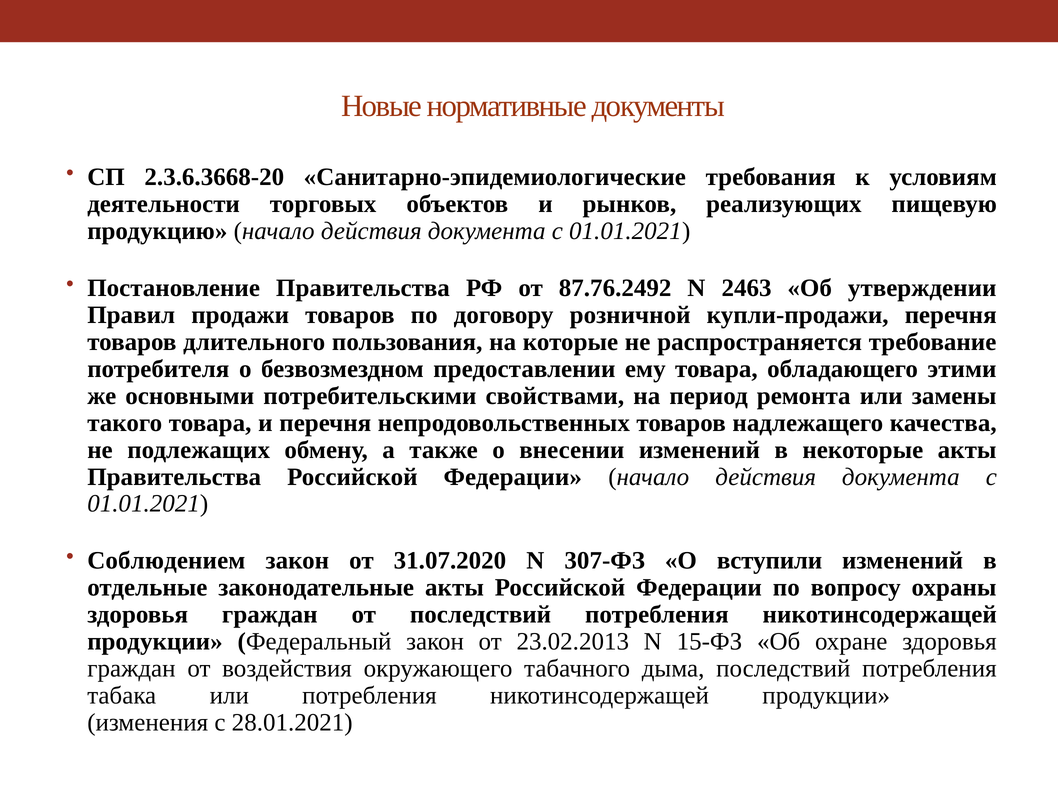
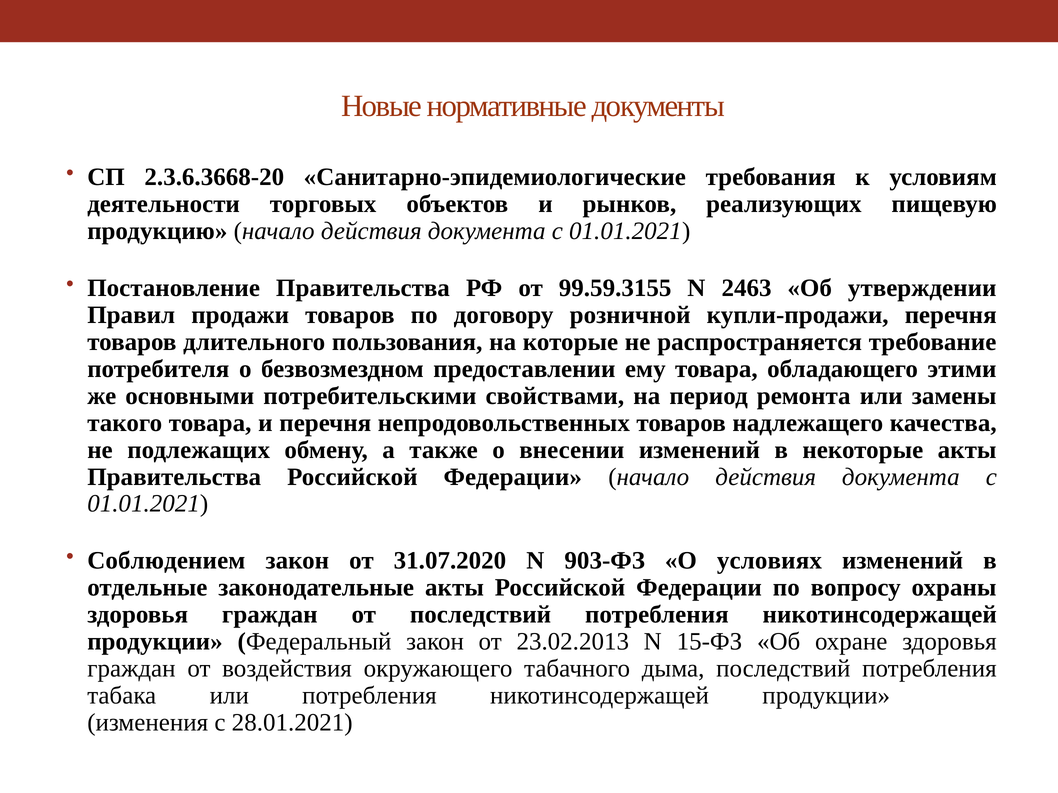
87.76.2492: 87.76.2492 -> 99.59.3155 (615, 288)
307-ФЗ: 307-ФЗ -> 903-ФЗ (605, 561)
вступили: вступили -> условиях (769, 561)
